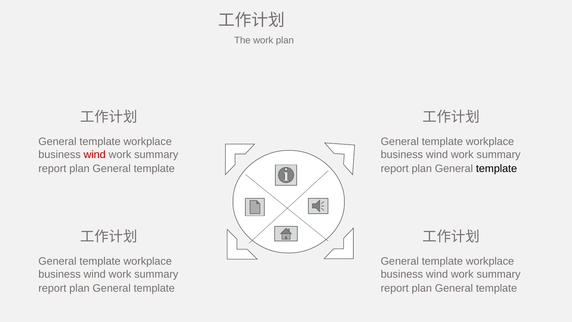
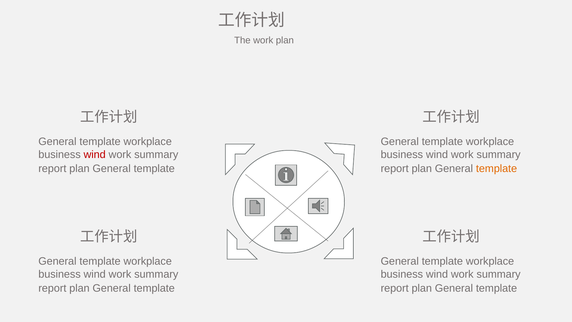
template colour: black -> orange (497, 169)
